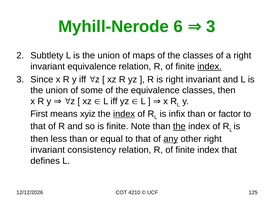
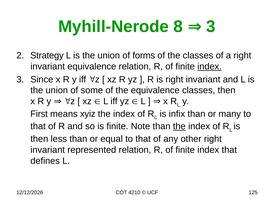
6: 6 -> 8 (178, 27)
Subtlety: Subtlety -> Strategy (47, 55)
maps: maps -> forms (144, 55)
index underline: present -> none (124, 114)
factor: factor -> many (230, 114)
any underline: present -> none (171, 139)
consistency: consistency -> represented (92, 149)
